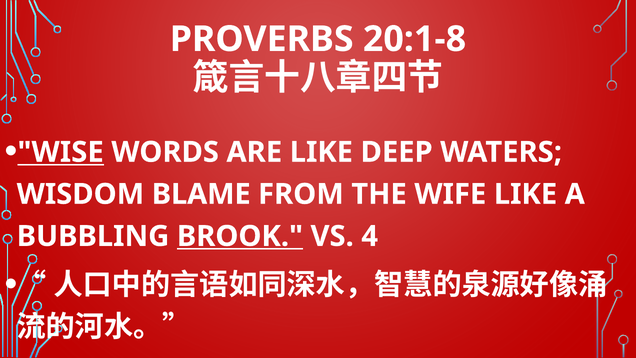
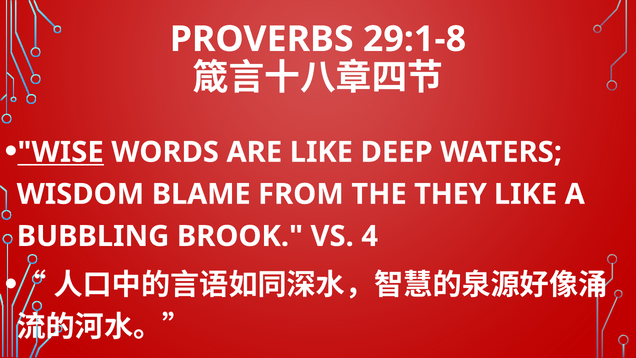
20:1-8: 20:1-8 -> 29:1-8 (415, 39)
WIFE: WIFE -> THEY (450, 194)
BROOK underline: present -> none (240, 236)
